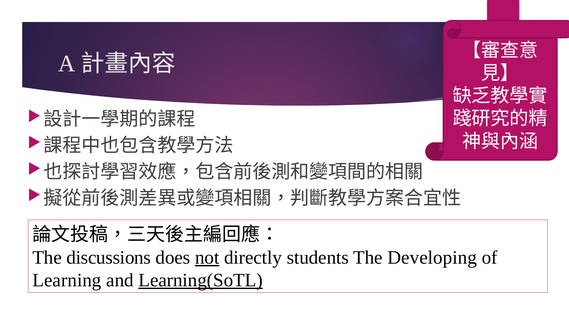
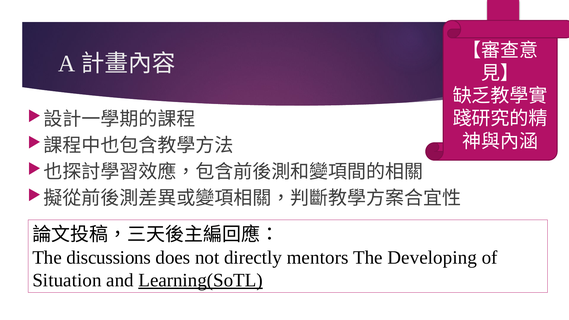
not underline: present -> none (207, 258)
students: students -> mentors (318, 258)
Learning: Learning -> Situation (67, 280)
